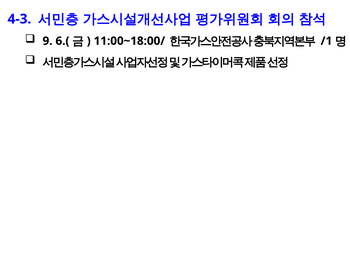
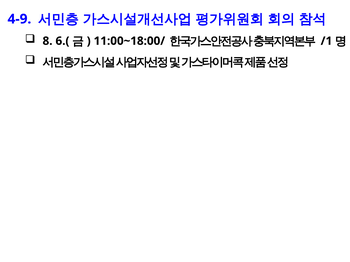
4-3: 4-3 -> 4-9 (19, 19)
9: 9 -> 8 (48, 41)
